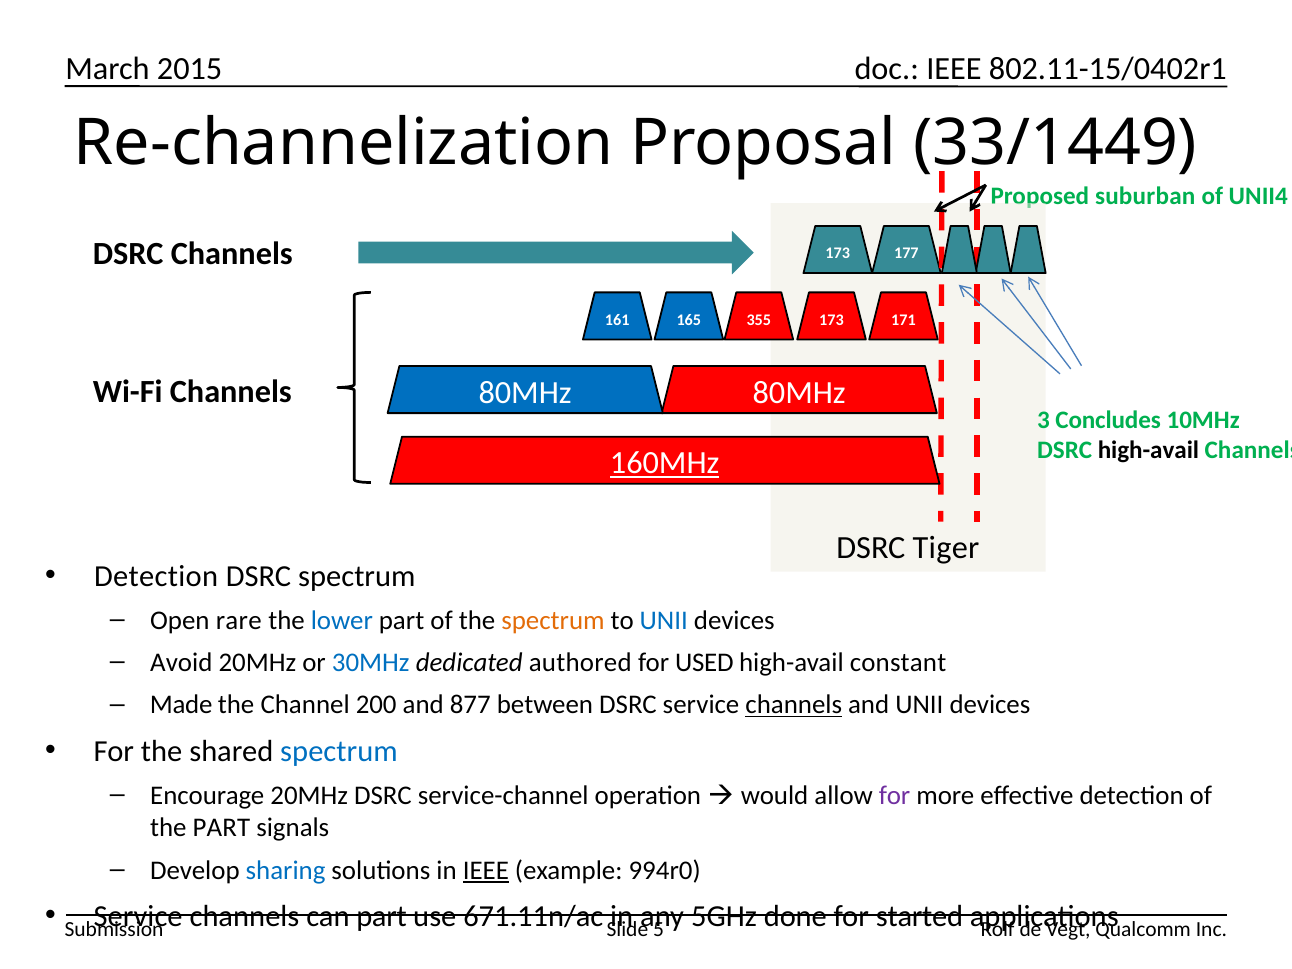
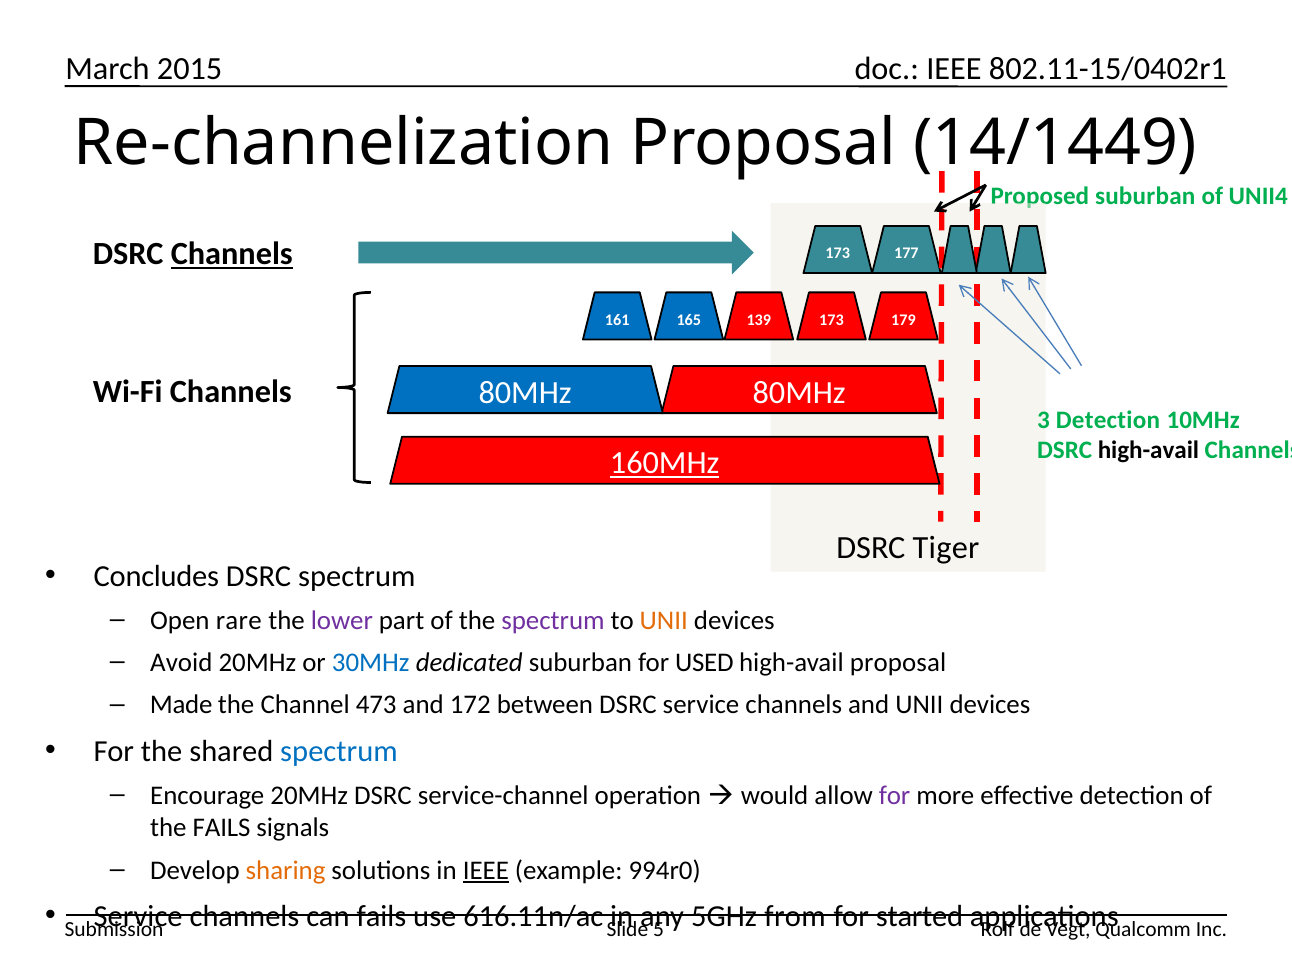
33/1449: 33/1449 -> 14/1449 (1055, 143)
Channels underline: none -> present (232, 254)
355: 355 -> 139 (759, 320)
171: 171 -> 179 (903, 320)
3 Concludes: Concludes -> Detection (1108, 420)
Detection: Detection -> Concludes (156, 576)
lower colour: blue -> purple (342, 620)
spectrum colour: orange -> purple (553, 620)
UNII colour: blue -> orange (664, 620)
dedicated authored: authored -> suburban (580, 663)
high-avail constant: constant -> proposal (898, 663)
200: 200 -> 473 (376, 705)
877: 877 -> 172 (470, 705)
channels underline: present -> none (794, 705)
the PART: PART -> FAILS (222, 828)
sharing colour: blue -> orange (286, 870)
can part: part -> fails (381, 916)
671.11n/ac: 671.11n/ac -> 616.11n/ac (533, 916)
done: done -> from (795, 916)
